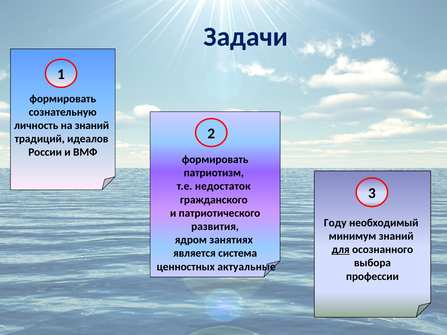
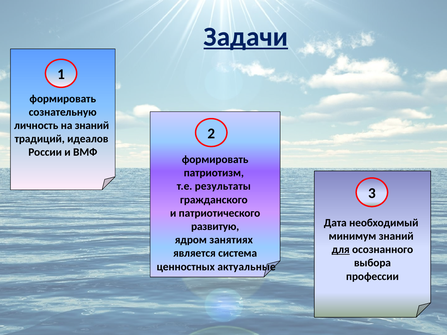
Задачи underline: none -> present (246, 37)
недостаток: недостаток -> результаты (223, 186)
Году: Году -> Дата (335, 223)
развития: развития -> развитую (215, 227)
